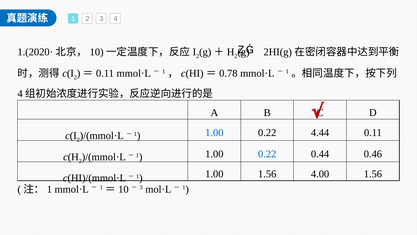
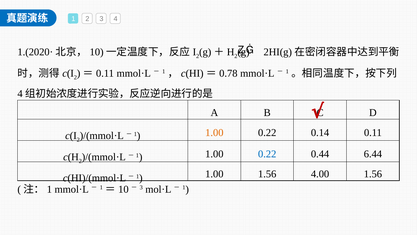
1.00 colour: blue -> orange (214, 132)
4.44: 4.44 -> 0.14 (320, 132)
0.46: 0.46 -> 6.44 (373, 154)
